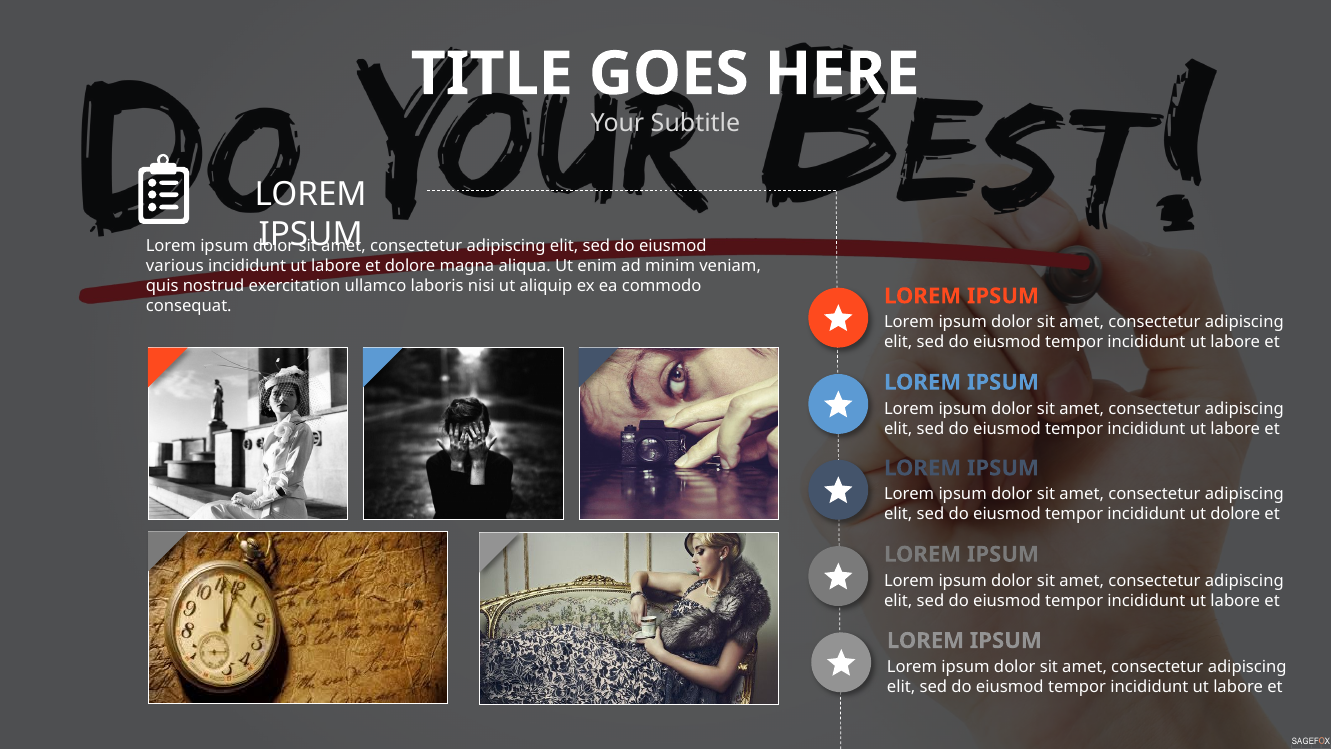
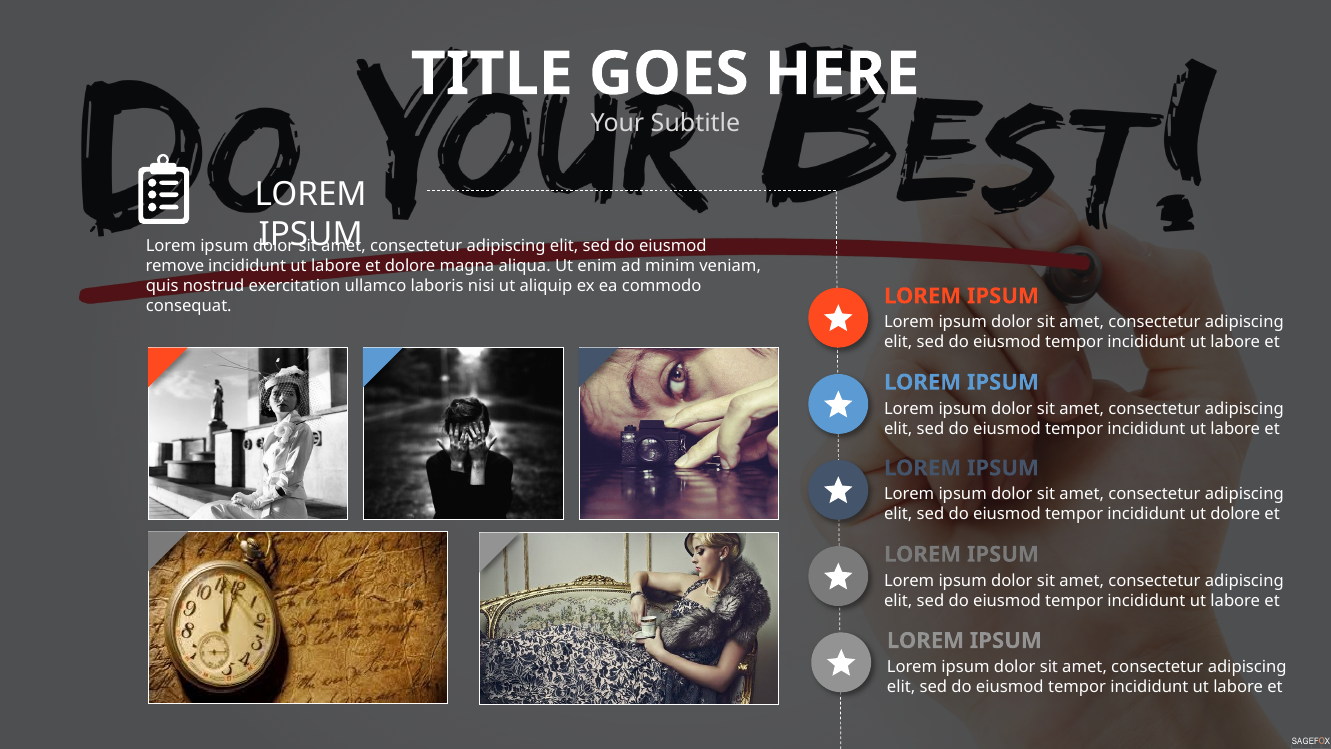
various: various -> remove (175, 266)
